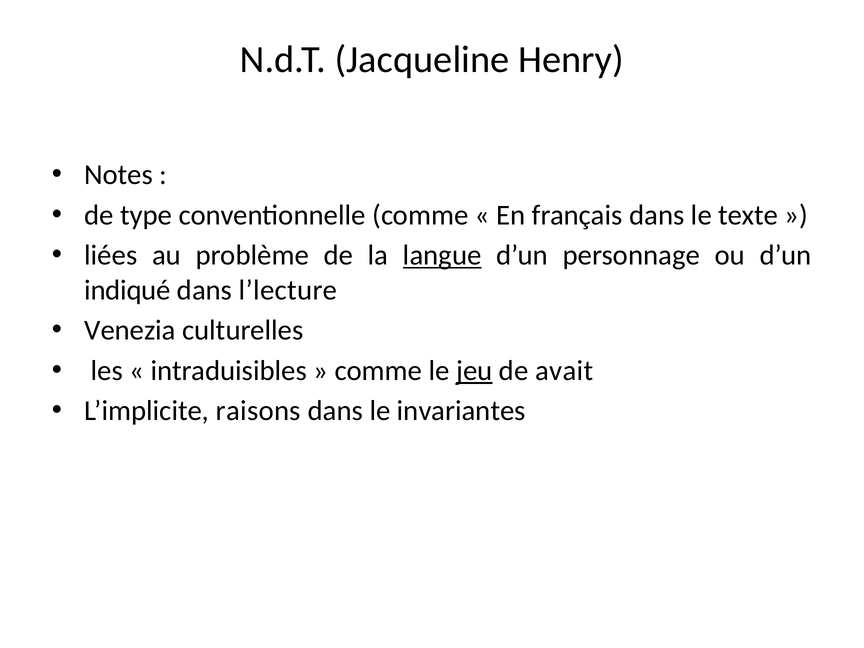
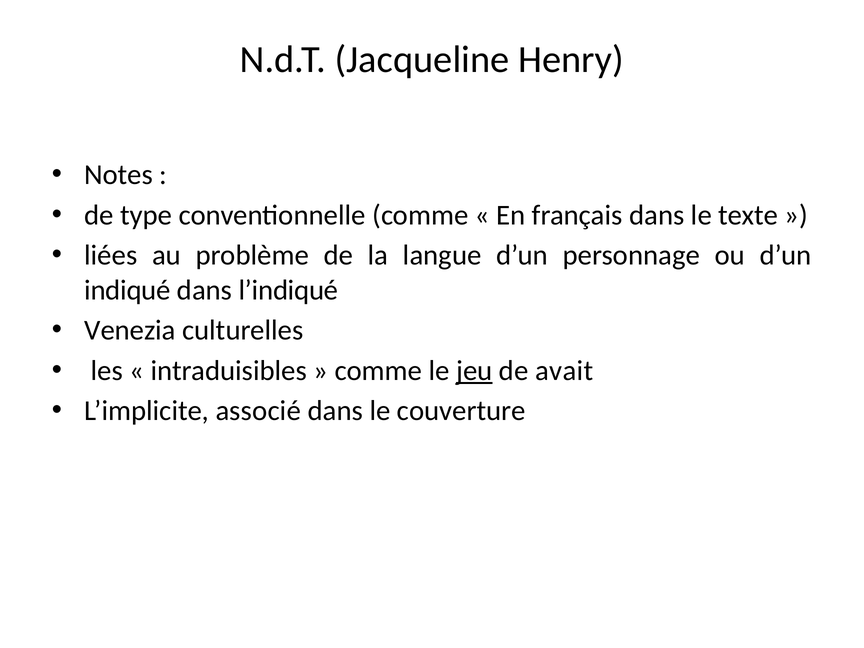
langue underline: present -> none (442, 255)
l’lecture: l’lecture -> l’indiqué (288, 290)
raisons: raisons -> associé (258, 411)
invariantes: invariantes -> couverture (461, 411)
